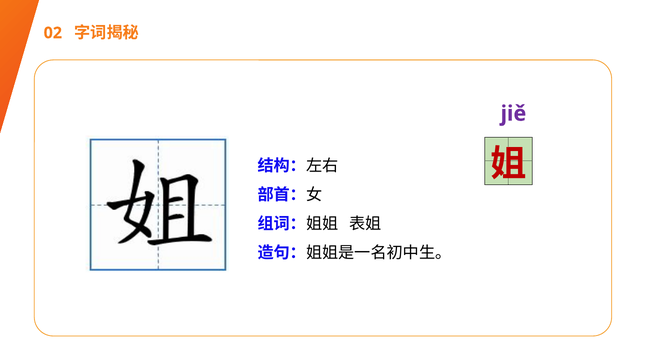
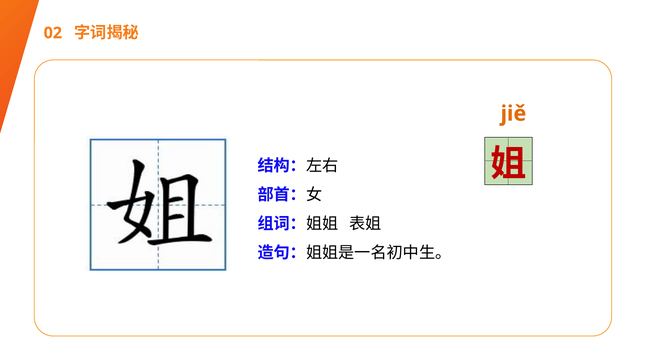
jiě colour: purple -> orange (513, 114)
